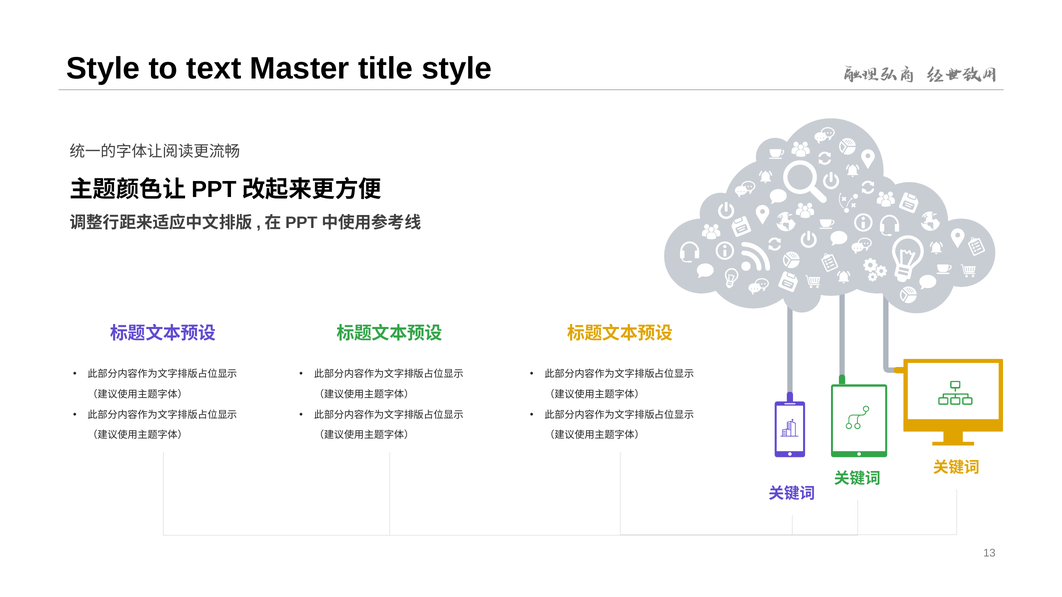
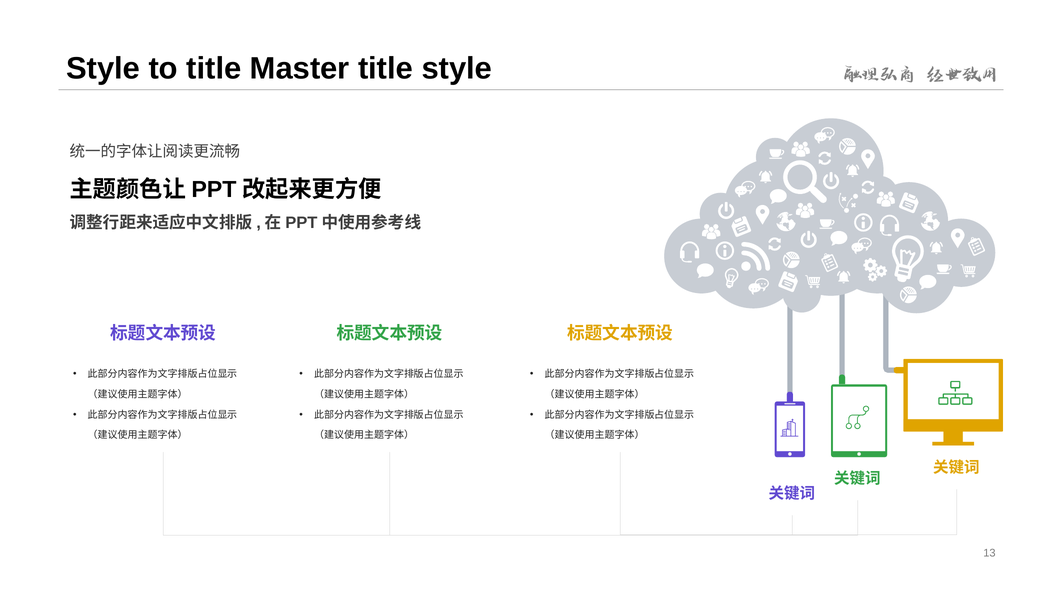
to text: text -> title (214, 69)
